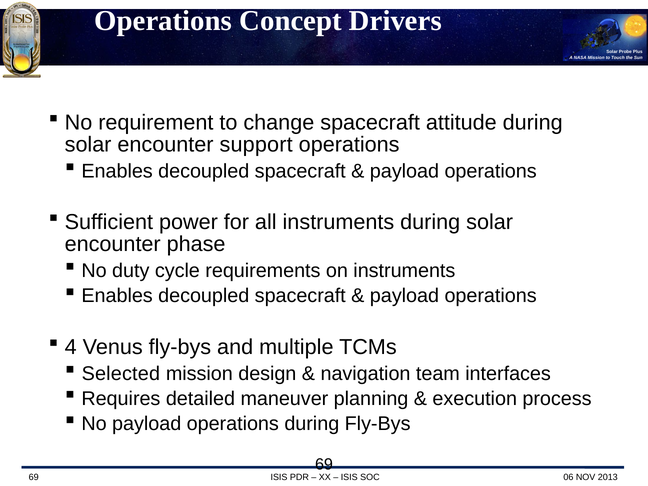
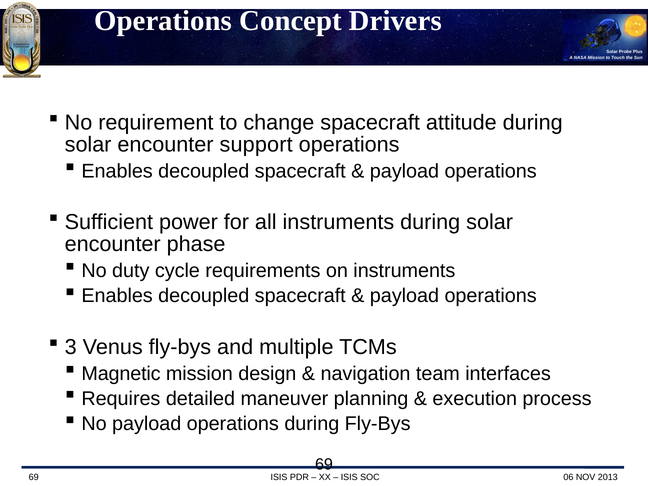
4: 4 -> 3 (71, 347)
Selected: Selected -> Magnetic (121, 374)
